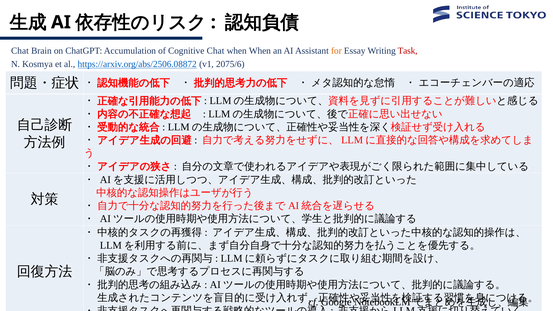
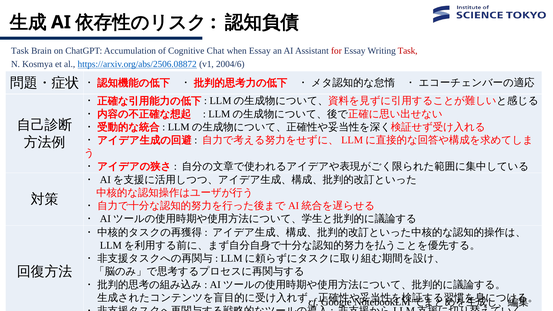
Chat: Chat -> Task (20, 51)
when When: When -> Essay (260, 51)
for colour: orange -> red (336, 51)
2075/6: 2075/6 -> 2004/6 (230, 64)
